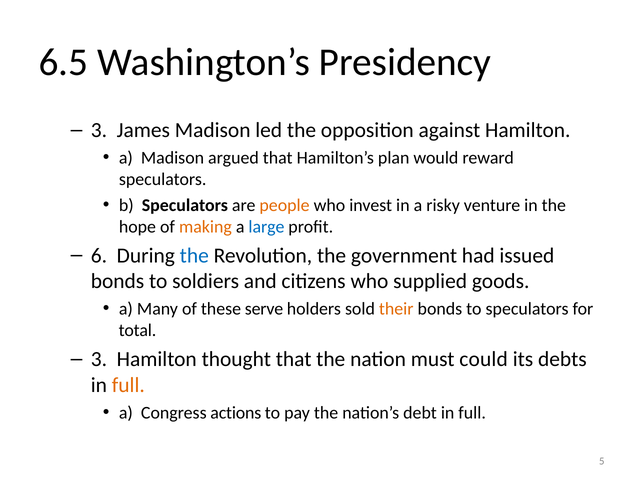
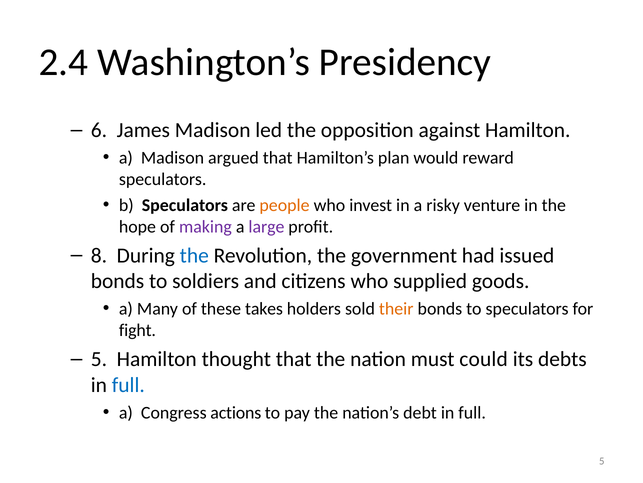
6.5: 6.5 -> 2.4 (63, 62)
3: 3 -> 6 (99, 130)
making colour: orange -> purple (205, 226)
large colour: blue -> purple (266, 226)
6: 6 -> 8 (99, 255)
serve: serve -> takes (264, 308)
total: total -> fight (137, 330)
3: 3 -> 5 (99, 359)
full colour: orange -> blue (128, 384)
